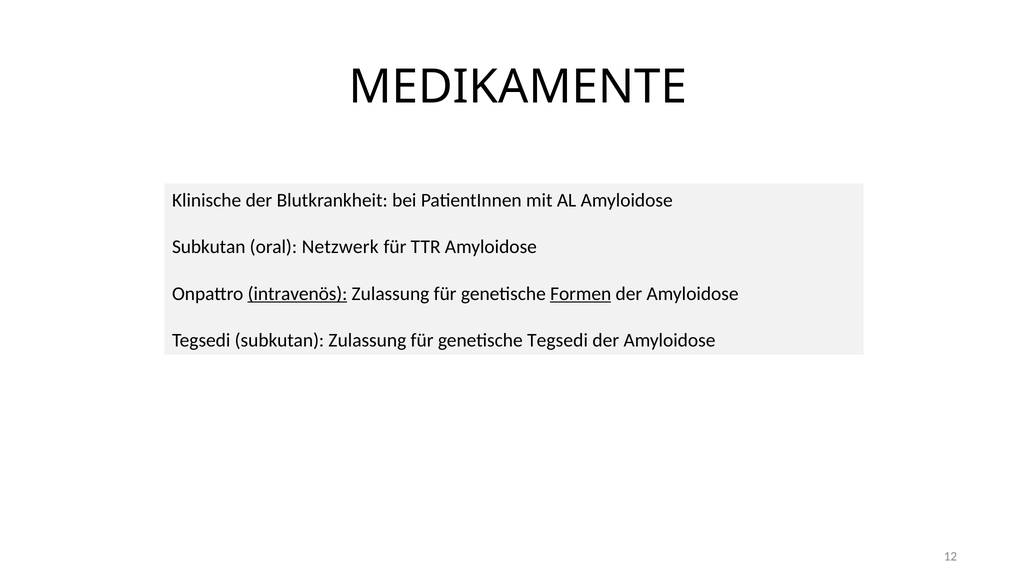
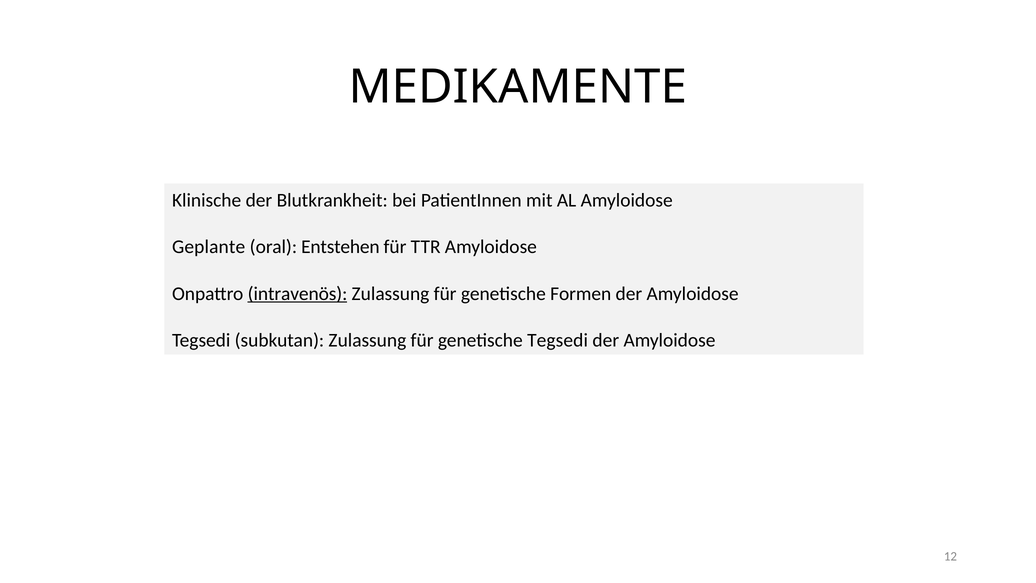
Subkutan: Subkutan -> Geplante (209, 247)
Netzwerk: Netzwerk -> Entstehen (340, 247)
Formen underline: present -> none (581, 294)
